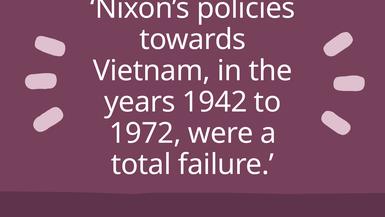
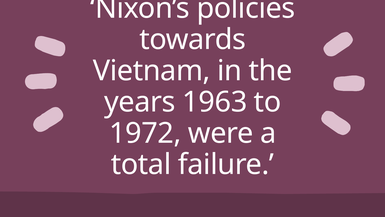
1942: 1942 -> 1963 (215, 102)
